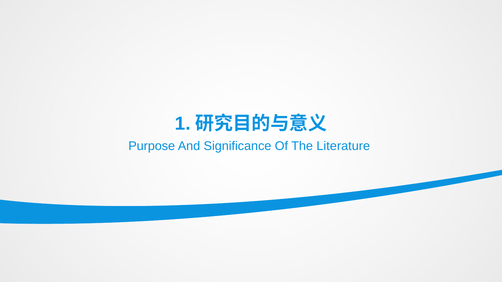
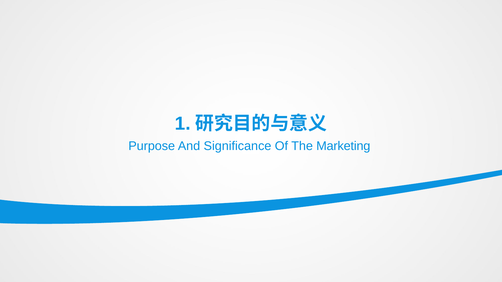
Literature: Literature -> Marketing (343, 146)
